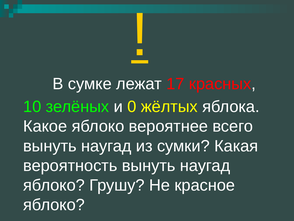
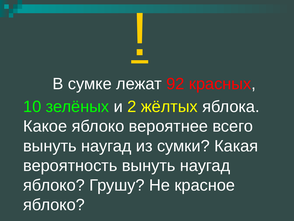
17: 17 -> 92 (175, 84)
0: 0 -> 2 (132, 106)
